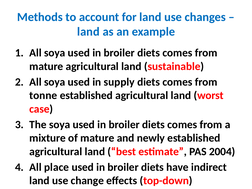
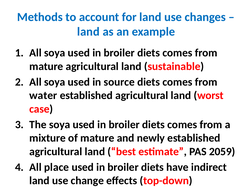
supply: supply -> source (119, 82)
tonne: tonne -> water (43, 95)
2004: 2004 -> 2059 (222, 152)
